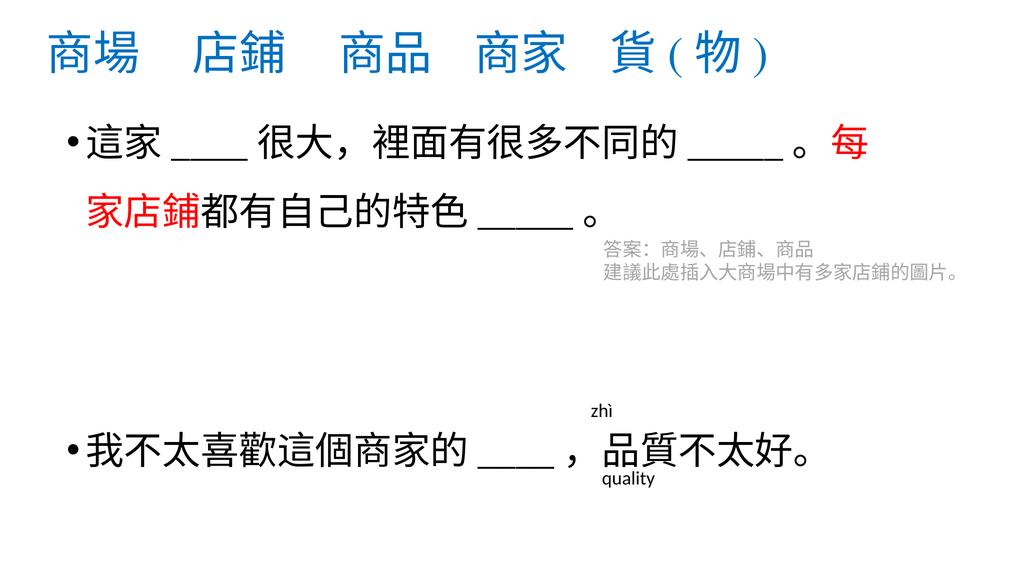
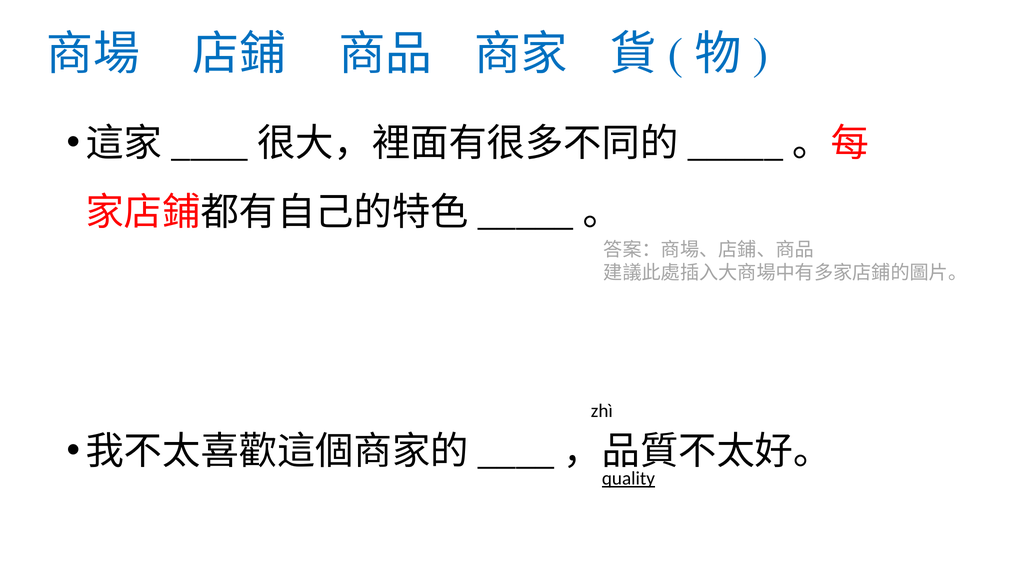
quality underline: none -> present (628, 478)
